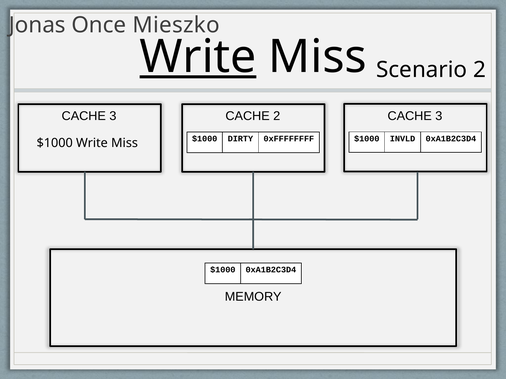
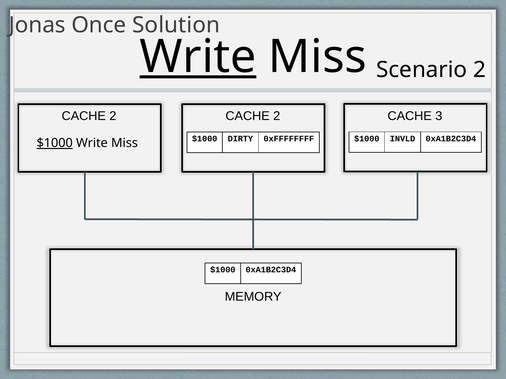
Mieszko: Mieszko -> Solution (176, 25)
3: 3 -> 2 (113, 116)
$1000 underline: none -> present (55, 143)
